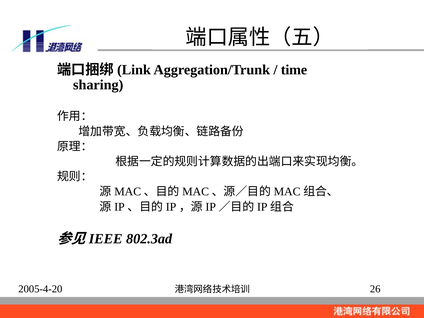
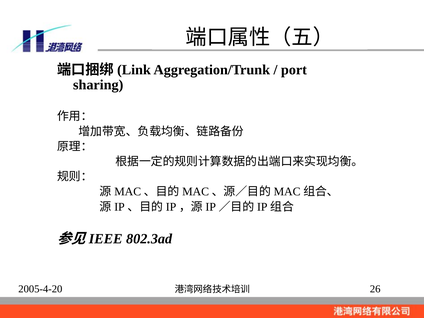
time: time -> port (294, 70)
